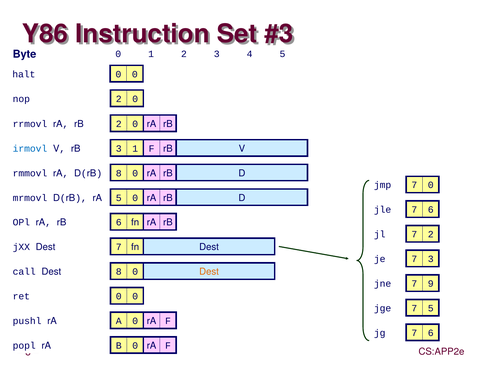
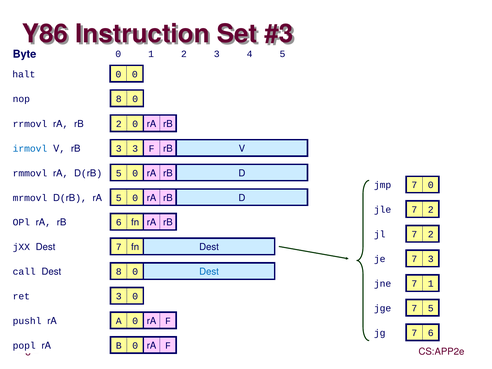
nop 2: 2 -> 8 (119, 99)
3 1: 1 -> 3 (135, 148)
D(rB 8: 8 -> 5 (119, 173)
jle 7 6: 6 -> 2 (431, 210)
Dest colour: orange -> blue (209, 272)
7 9: 9 -> 1 (431, 284)
ret 0: 0 -> 3 (119, 296)
